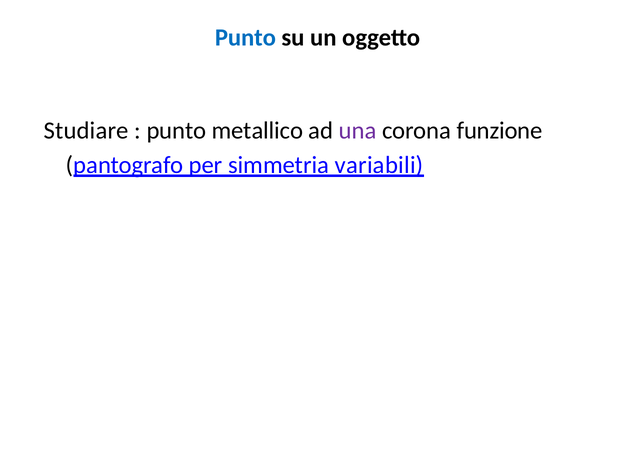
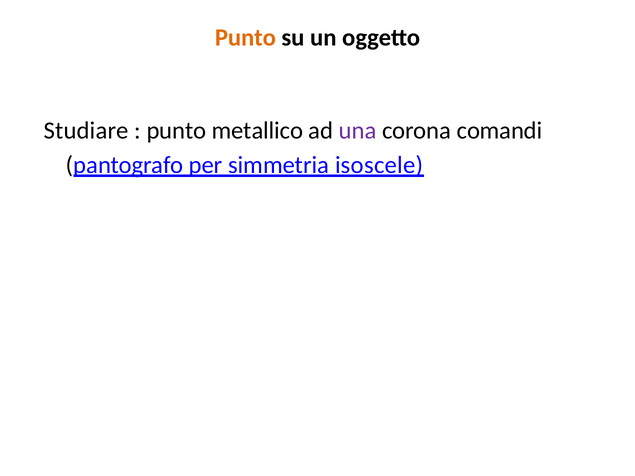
Punto colour: blue -> orange (245, 38)
funzione: funzione -> comandi (500, 131)
variabili: variabili -> isoscele (379, 165)
